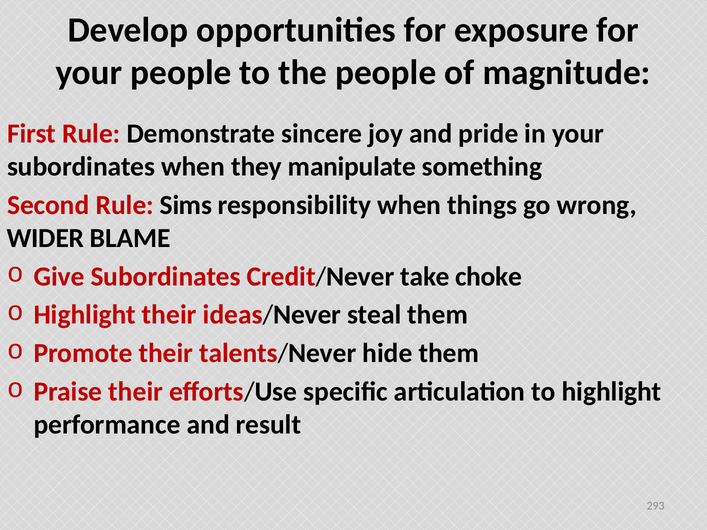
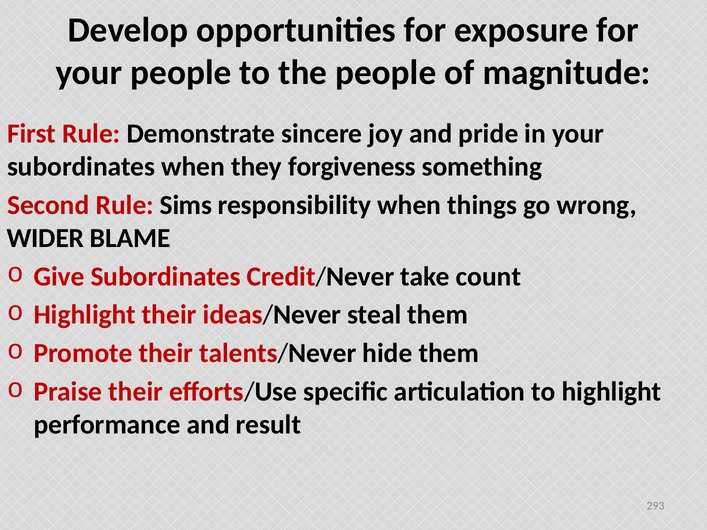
manipulate: manipulate -> forgiveness (352, 167)
choke: choke -> count (488, 277)
